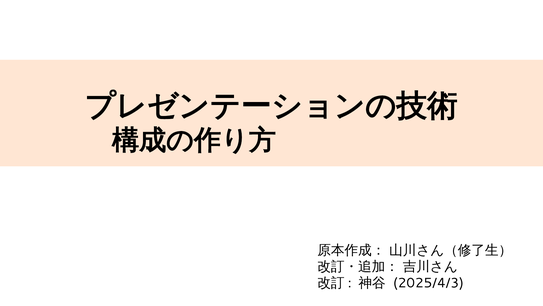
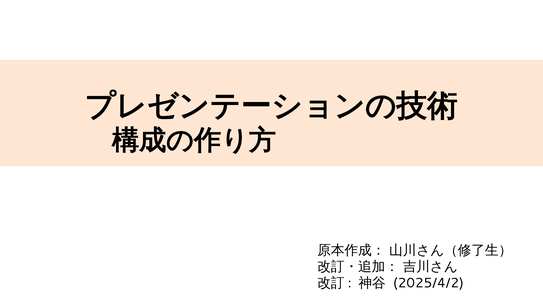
2025/4/3: 2025/4/3 -> 2025/4/2 (428, 283)
